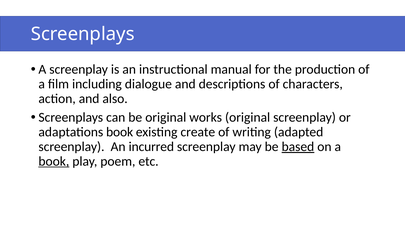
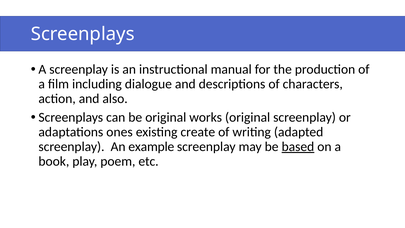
adaptations book: book -> ones (120, 132)
incurred: incurred -> example (151, 147)
book underline: present -> none (54, 161)
